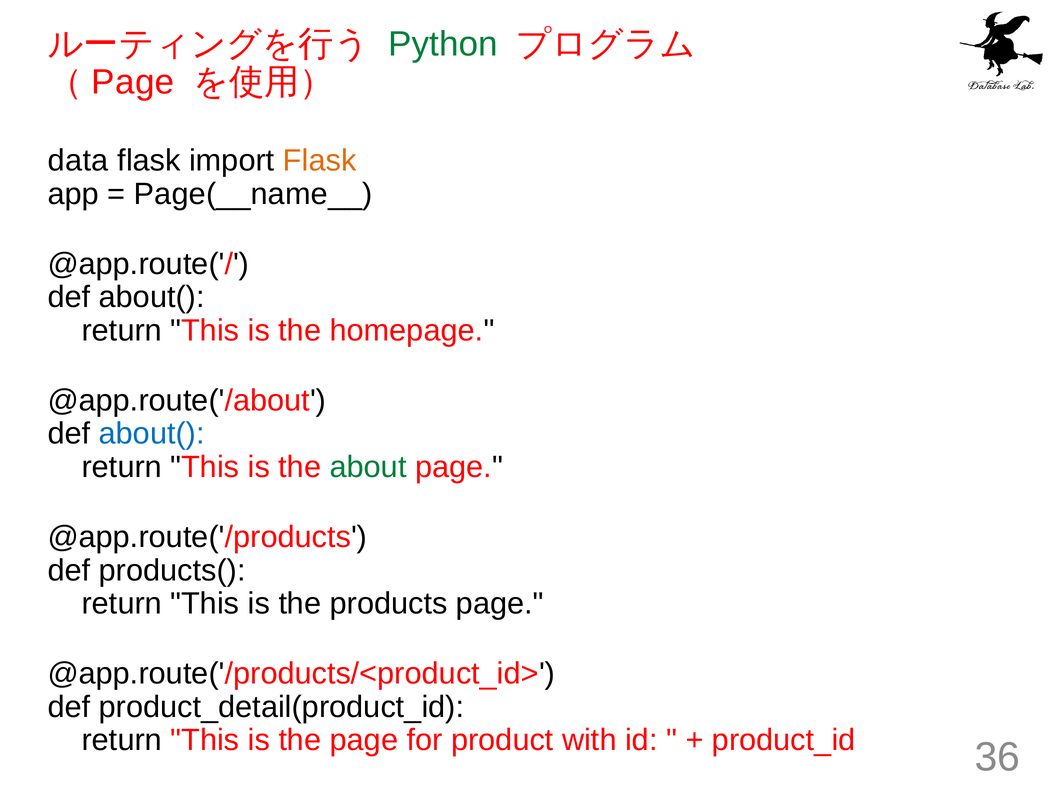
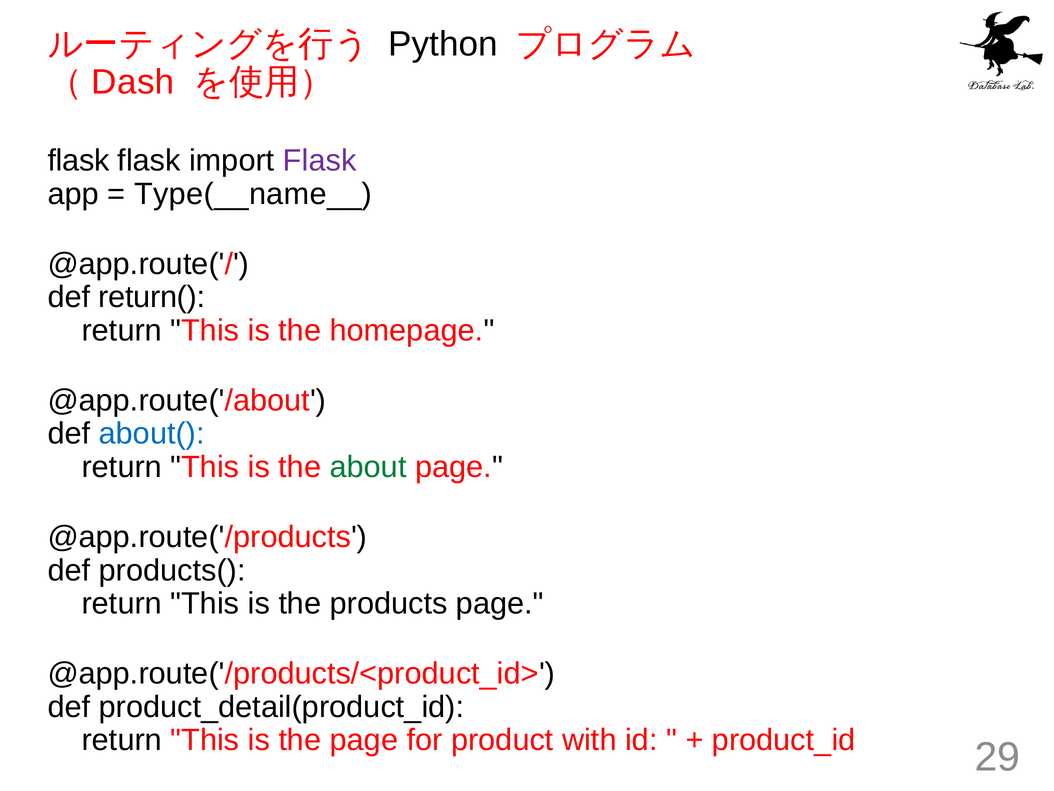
Python colour: green -> black (443, 44)
Page: Page -> Dash (133, 82)
data: data -> flask (79, 161)
Flask colour: orange -> purple (320, 161)
Page(__name__: Page(__name__ -> Type(__name__ (253, 194)
about(: about( -> return( (152, 297)
36: 36 -> 29 (998, 757)
